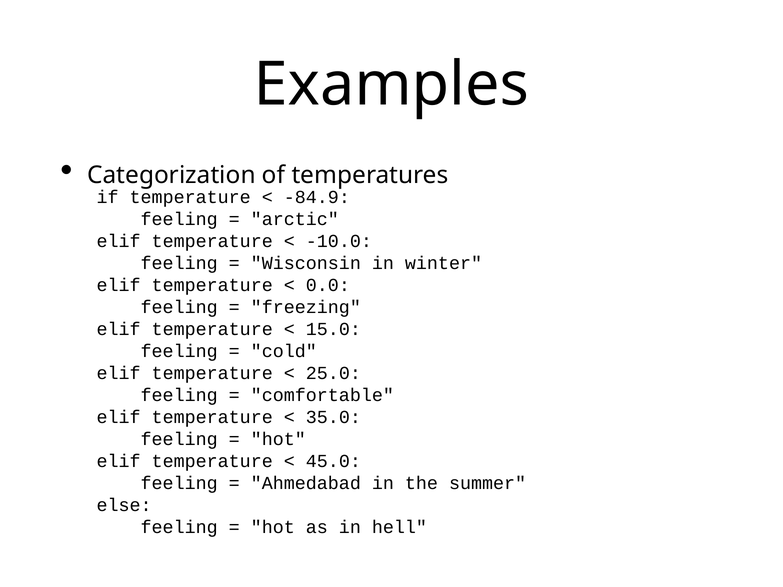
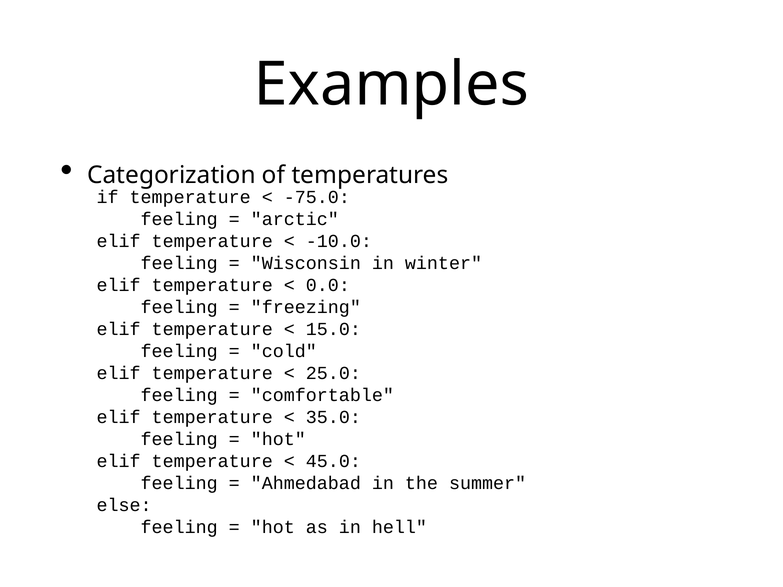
-84.9: -84.9 -> -75.0 (317, 197)
